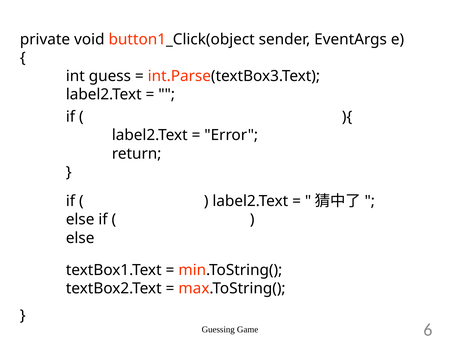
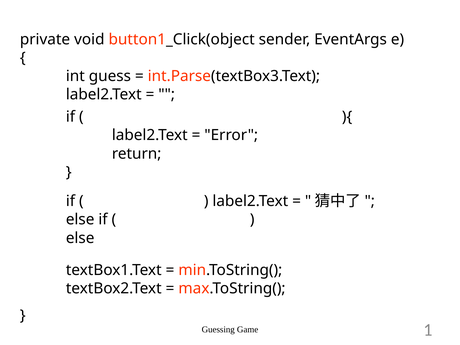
6: 6 -> 1 (428, 330)
